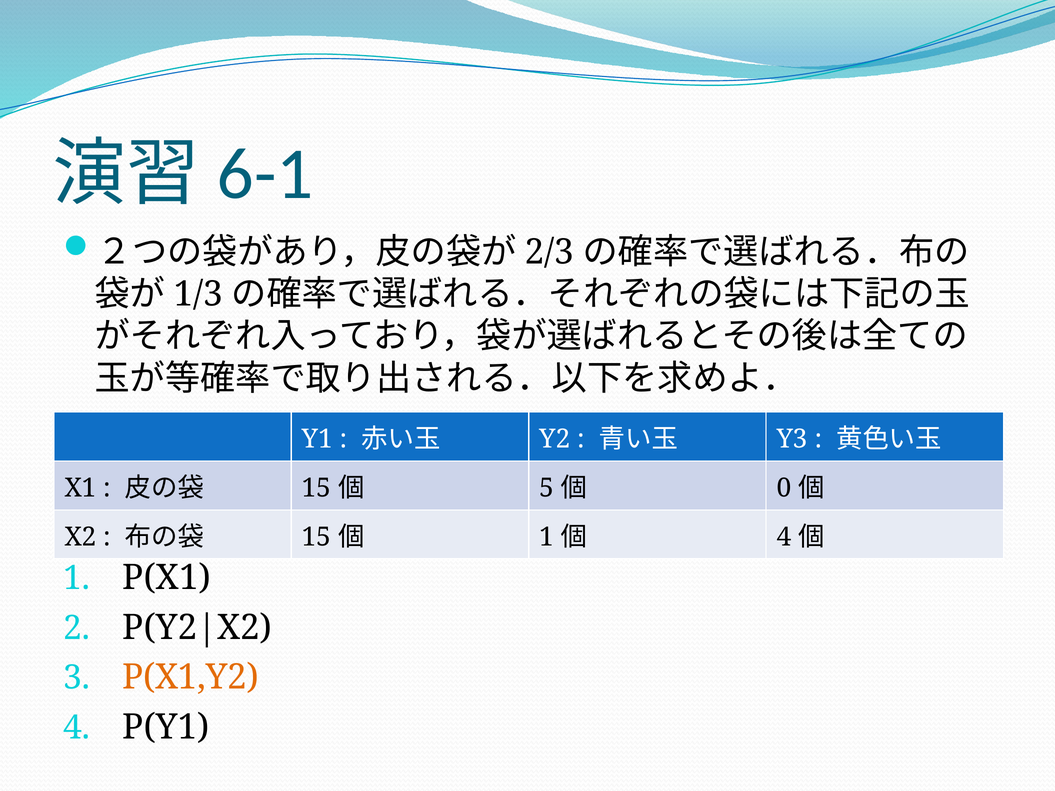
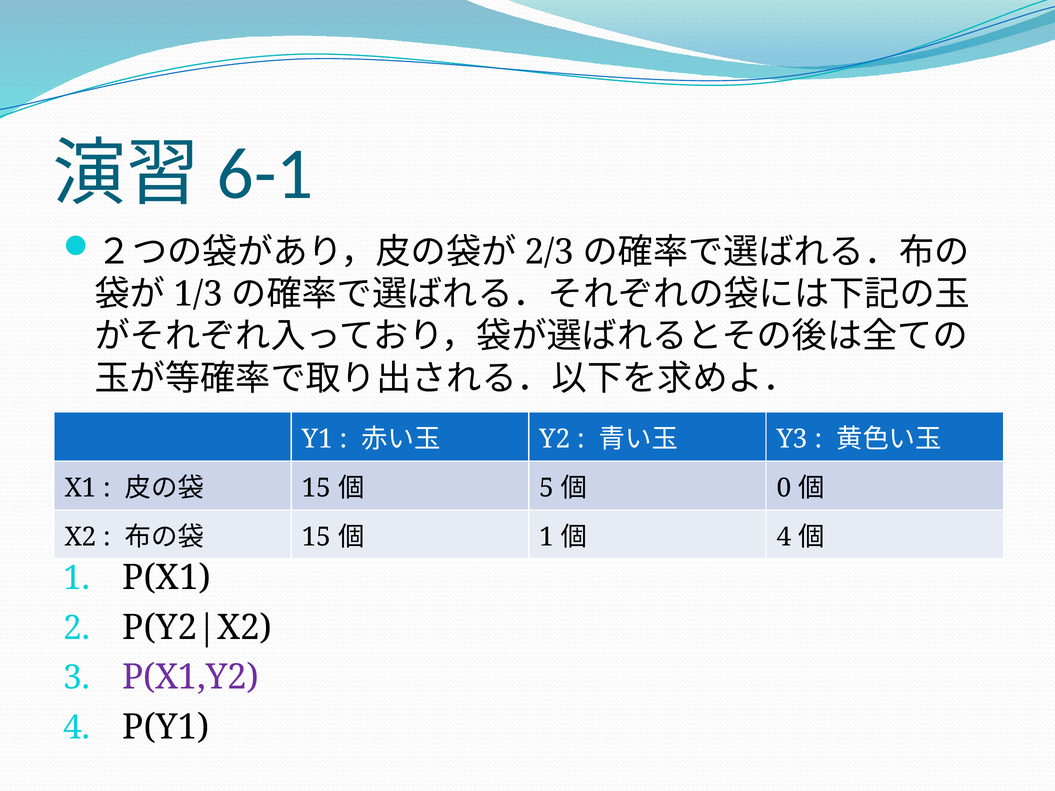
P(X1,Y2 colour: orange -> purple (191, 677)
